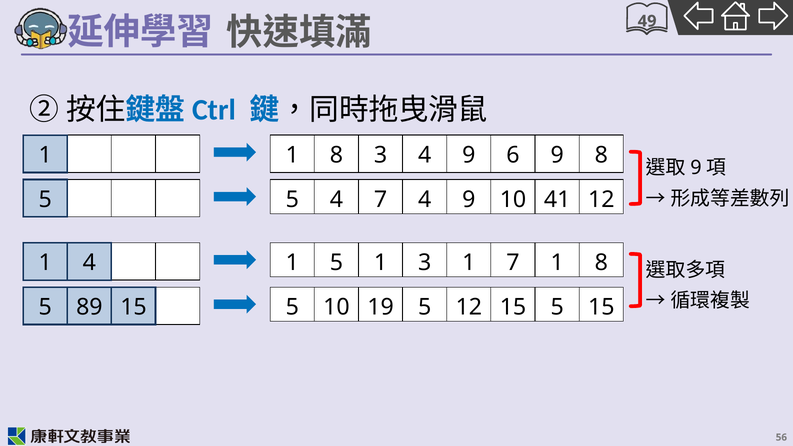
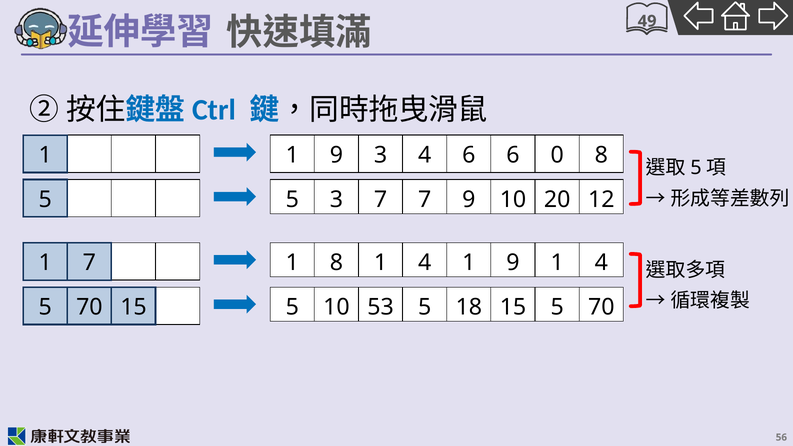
1 1 8: 8 -> 9 (336, 155)
3 4 9: 9 -> 6 (469, 155)
6 9: 9 -> 0 (557, 155)
9: 9 -> 5 (696, 168)
5 4: 4 -> 3 (336, 200)
7 4: 4 -> 7 (425, 200)
41: 41 -> 20 (557, 200)
1 4: 4 -> 7 (89, 263)
1 5: 5 -> 8 (336, 263)
3: 3 -> 4 (425, 263)
7: 7 -> 9 (513, 263)
8: 8 -> 4 (601, 263)
89: 89 -> 70 (89, 307)
19: 19 -> 53 (381, 307)
5 12: 12 -> 18 (469, 307)
15 5 15: 15 -> 70 (601, 307)
